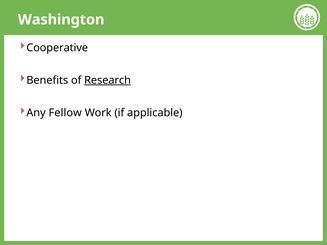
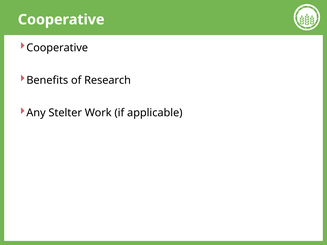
Washington: Washington -> Cooperative (61, 20)
Research underline: present -> none (108, 80)
Fellow: Fellow -> Stelter (65, 113)
